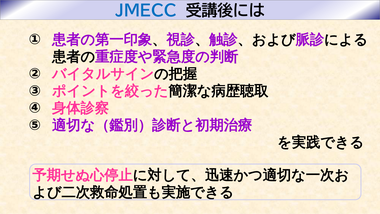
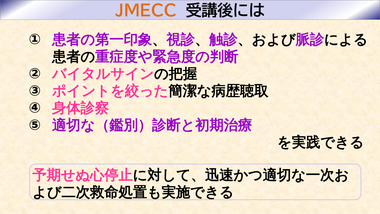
JMECC colour: blue -> orange (146, 11)
